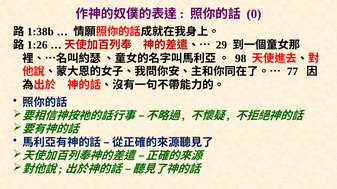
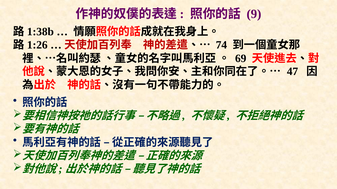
0: 0 -> 9 (254, 14)
29: 29 -> 74 (221, 45)
98: 98 -> 69 (241, 59)
77: 77 -> 47 (293, 72)
